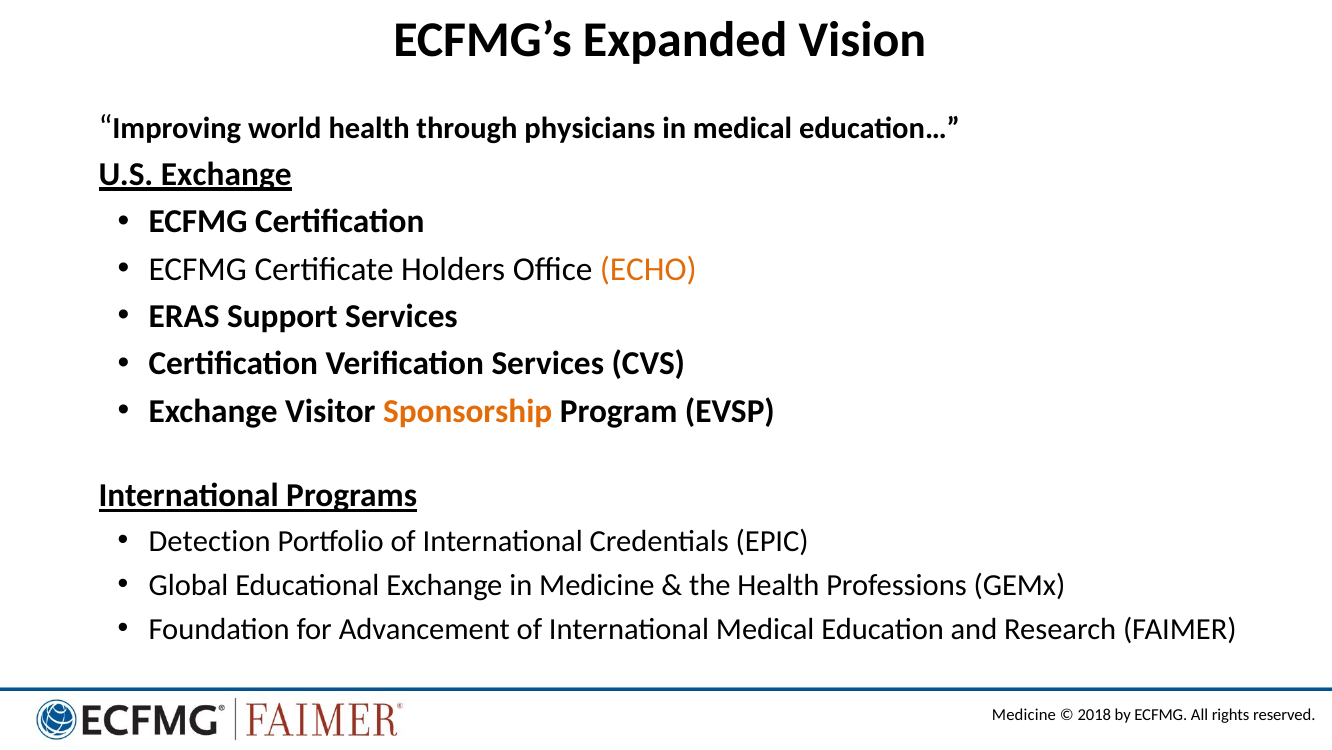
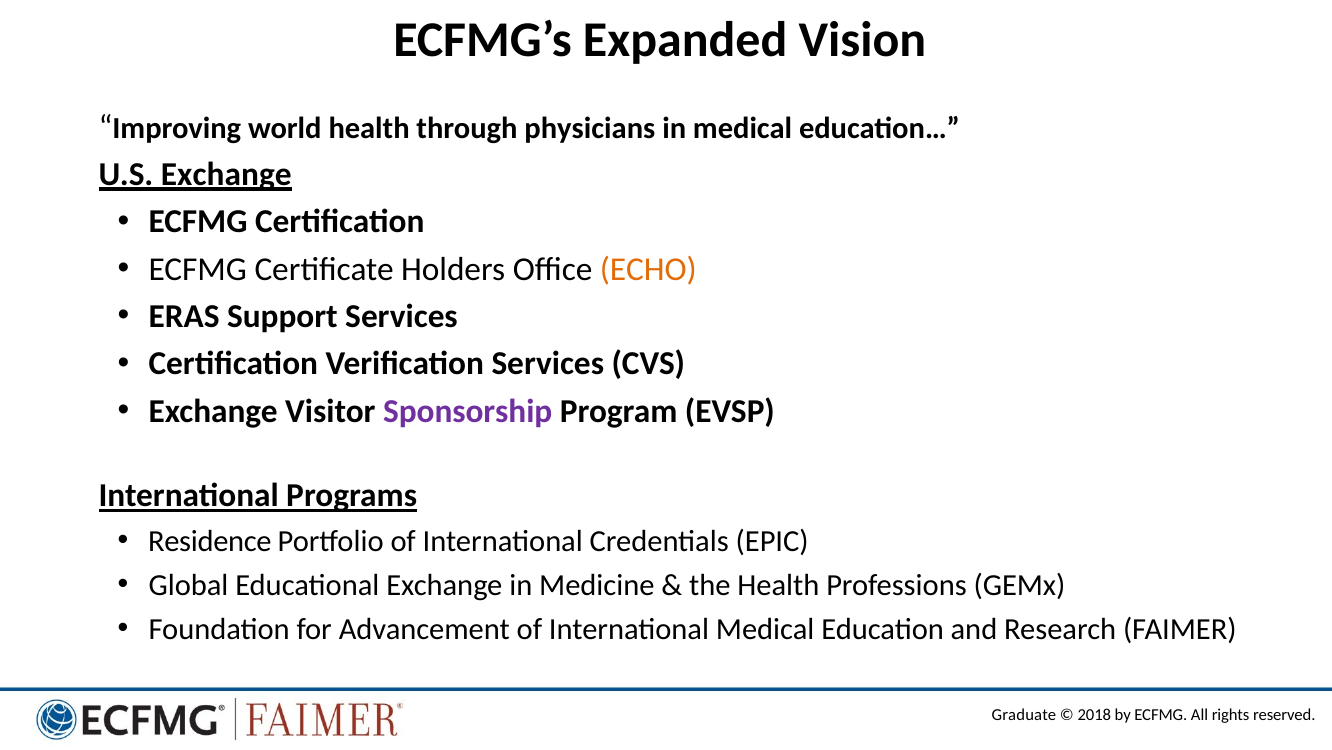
Sponsorship colour: orange -> purple (468, 411)
Detection: Detection -> Residence (210, 541)
Medicine: Medicine -> Graduate (1024, 715)
